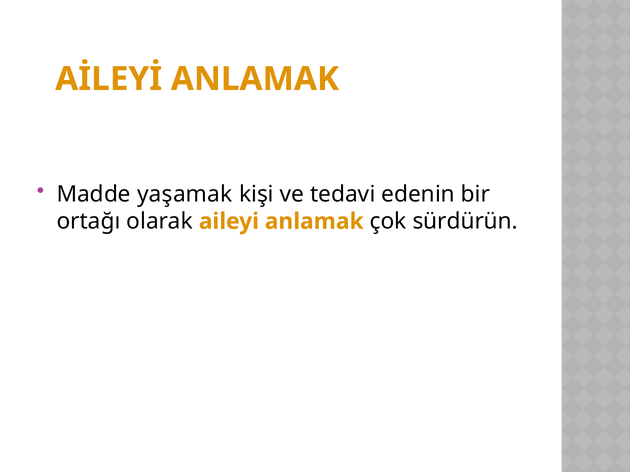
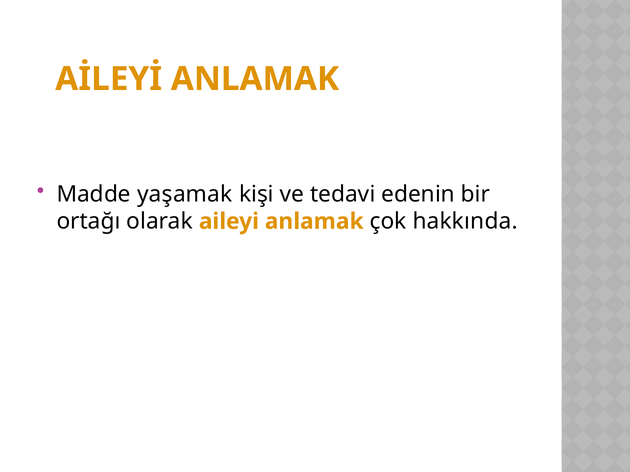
sürdürün: sürdürün -> hakkında (465, 222)
